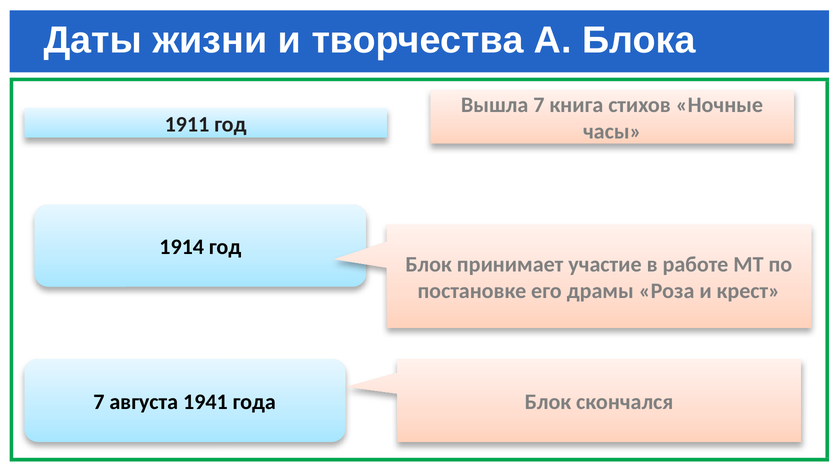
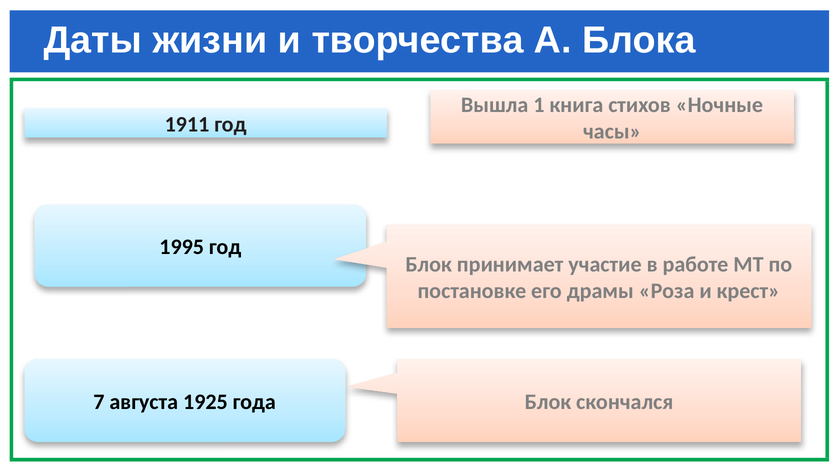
Вышла 7: 7 -> 1 (539, 105)
1914: 1914 -> 1995 (182, 247)
1941: 1941 -> 1925 (205, 402)
